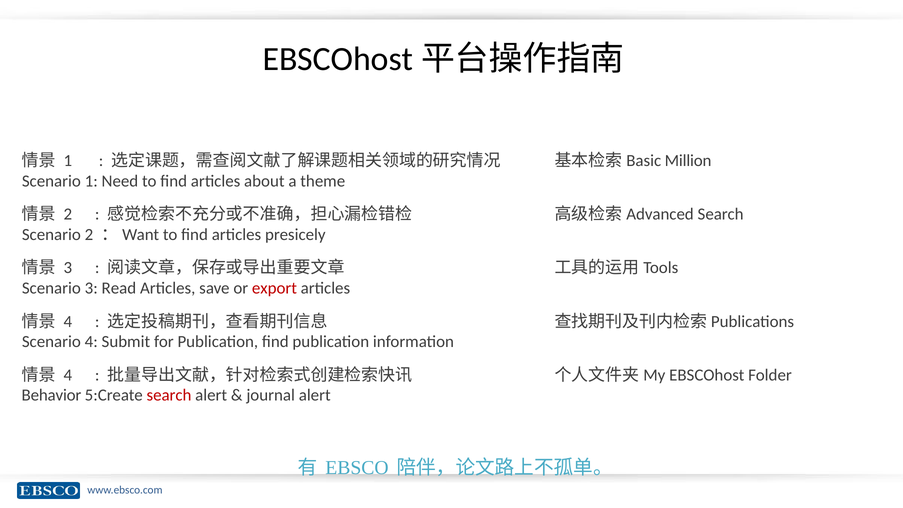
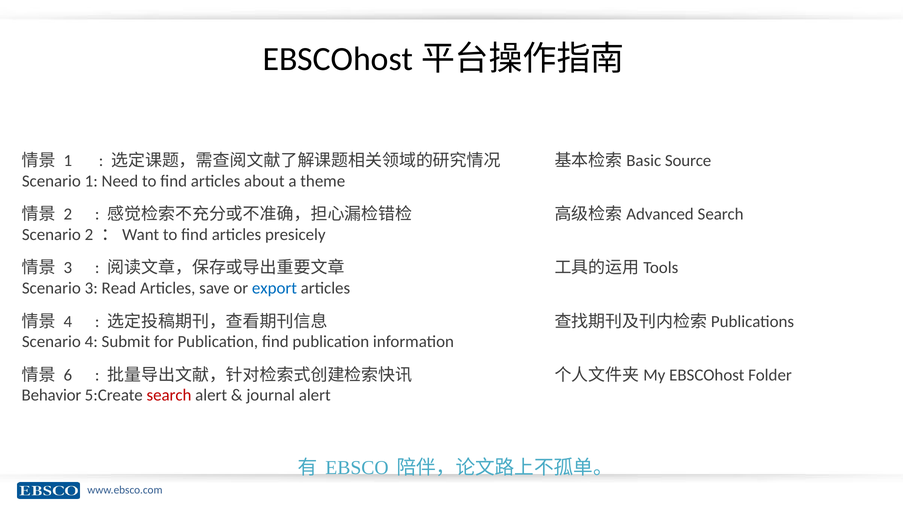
Million: Million -> Source (688, 161)
export colour: red -> blue (274, 288)
4: 4 -> 6 (68, 375)
